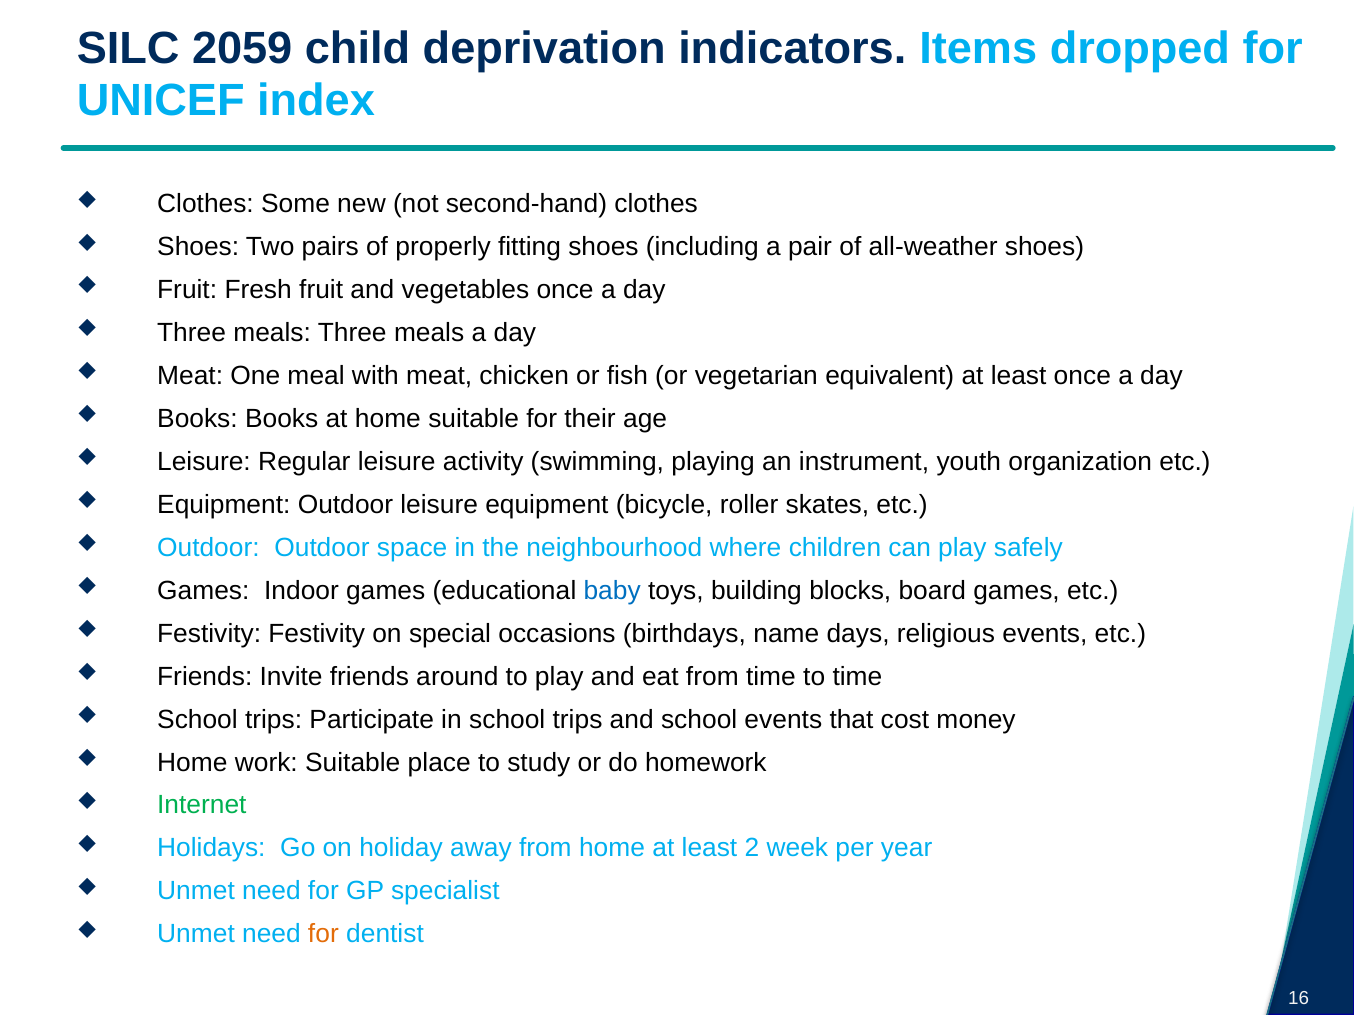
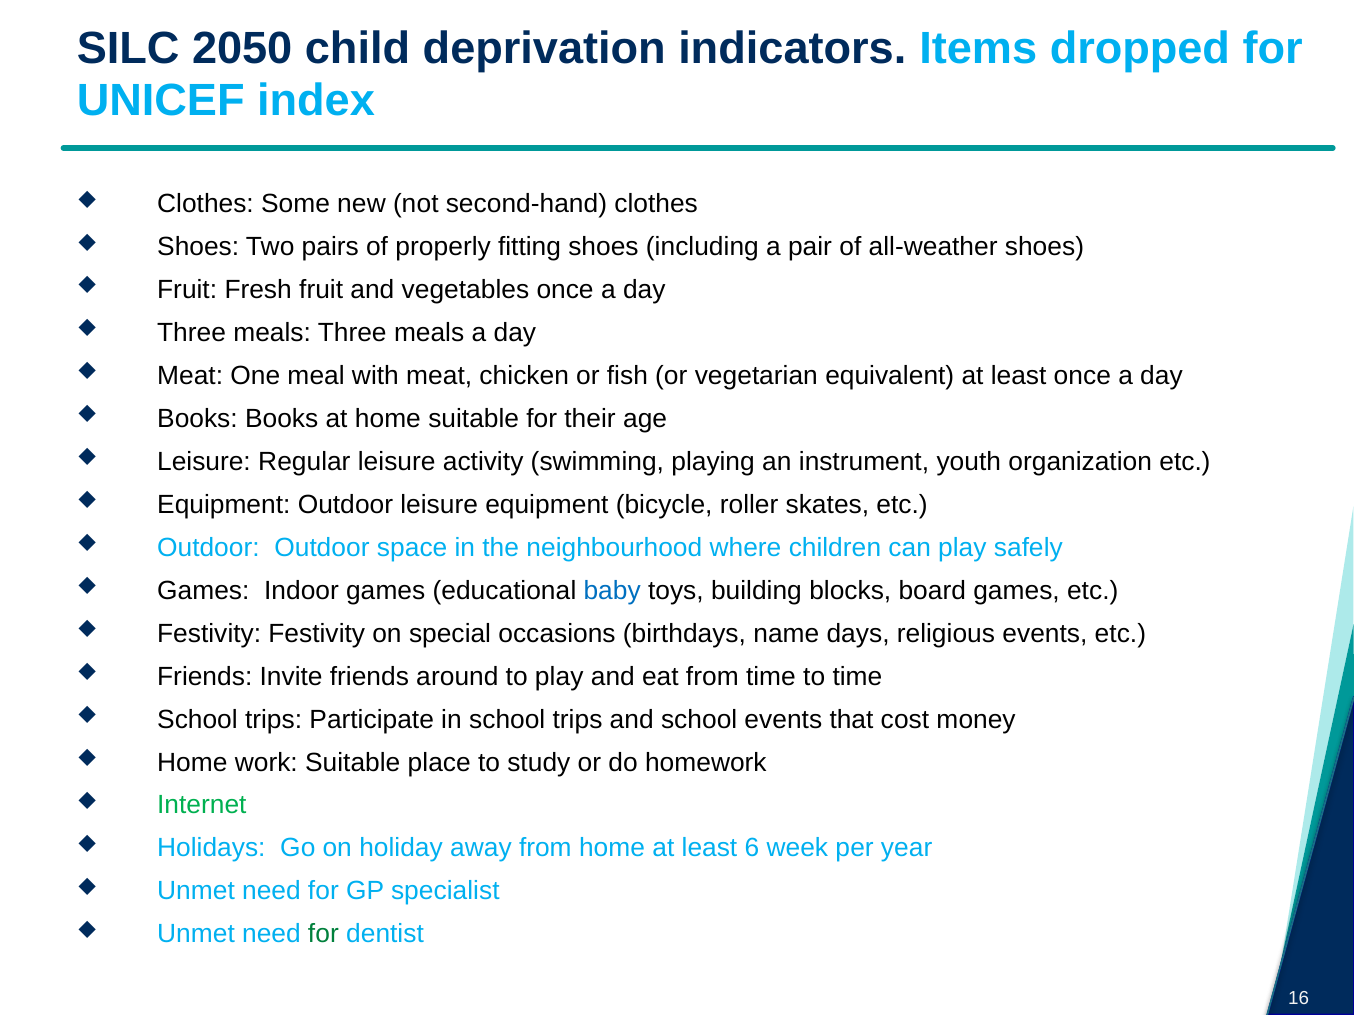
2059: 2059 -> 2050 (242, 49)
2: 2 -> 6 (752, 849)
for colour: orange -> green (323, 935)
